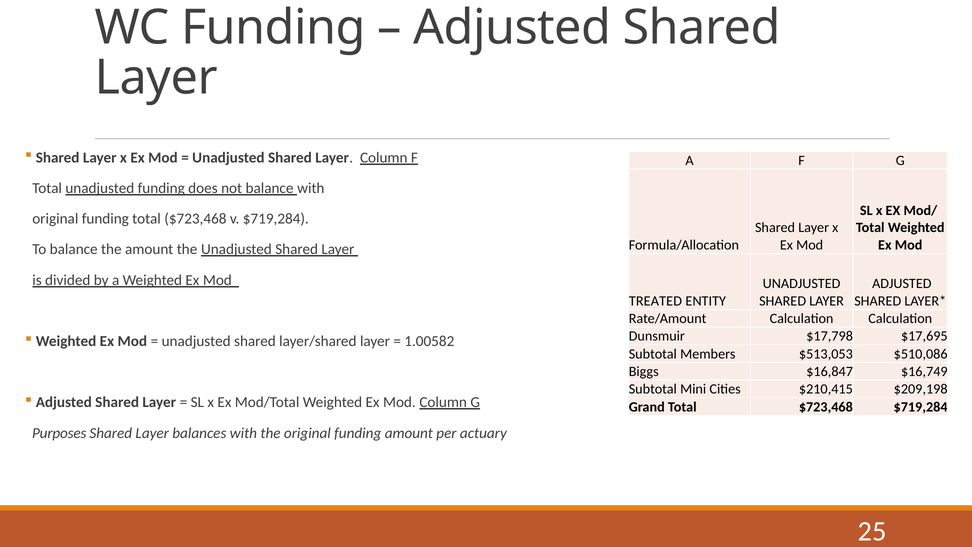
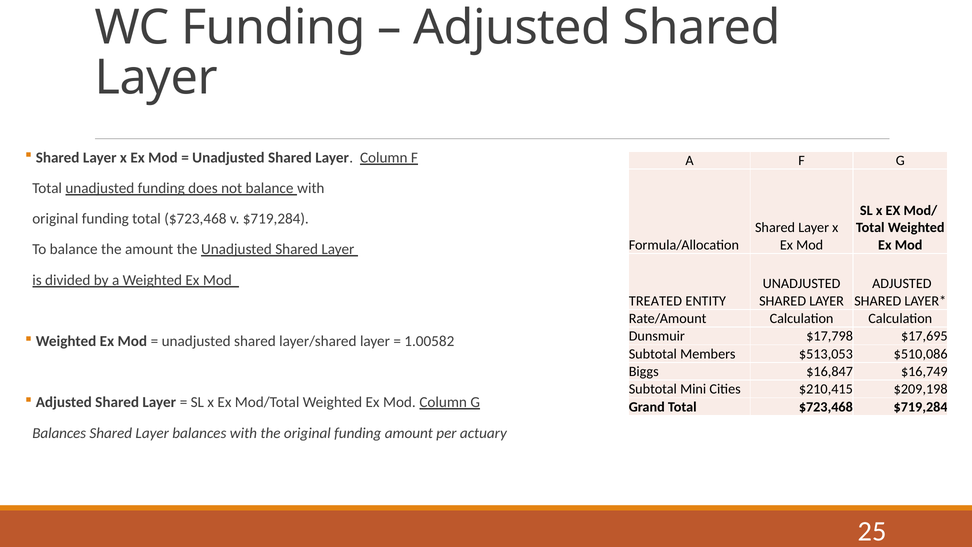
Purposes: Purposes -> Balances (59, 433)
